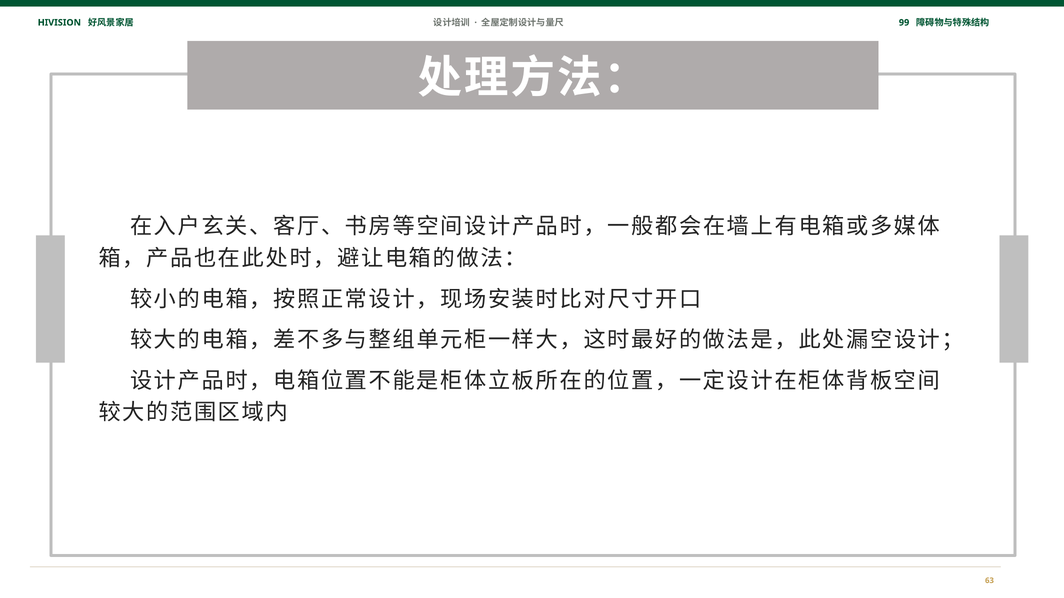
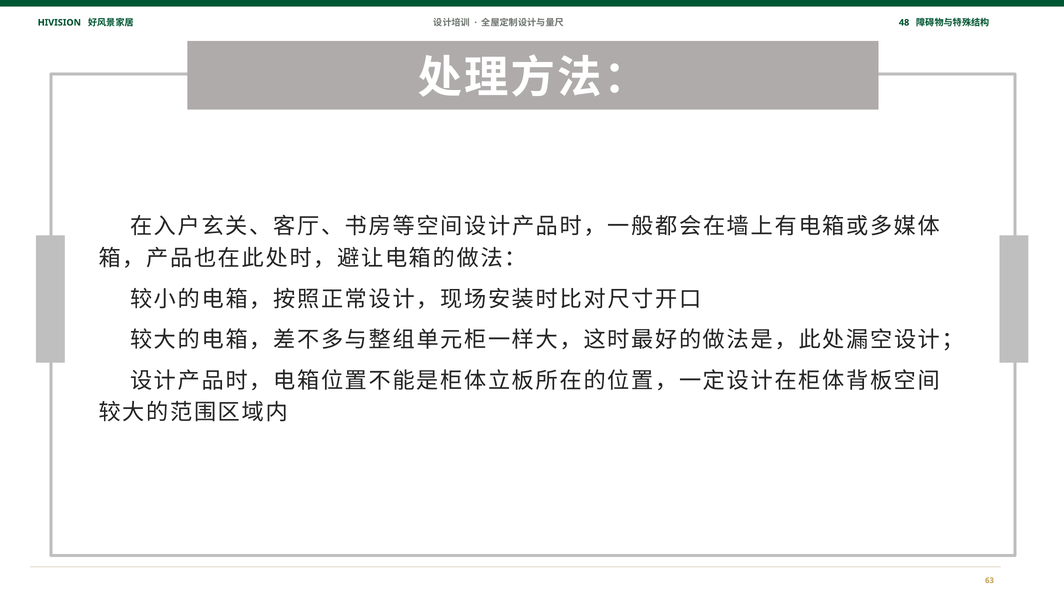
99: 99 -> 48 (904, 23)
